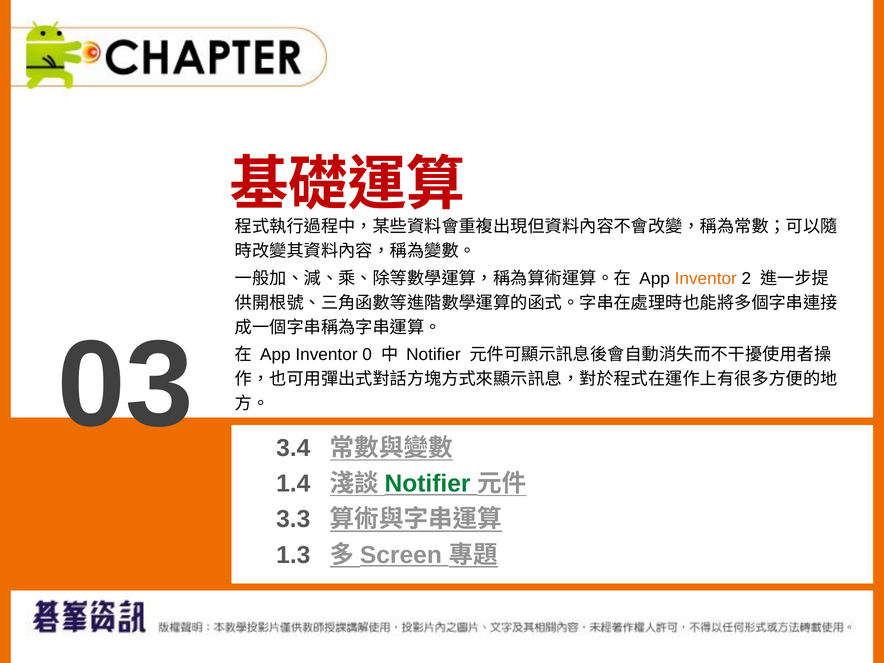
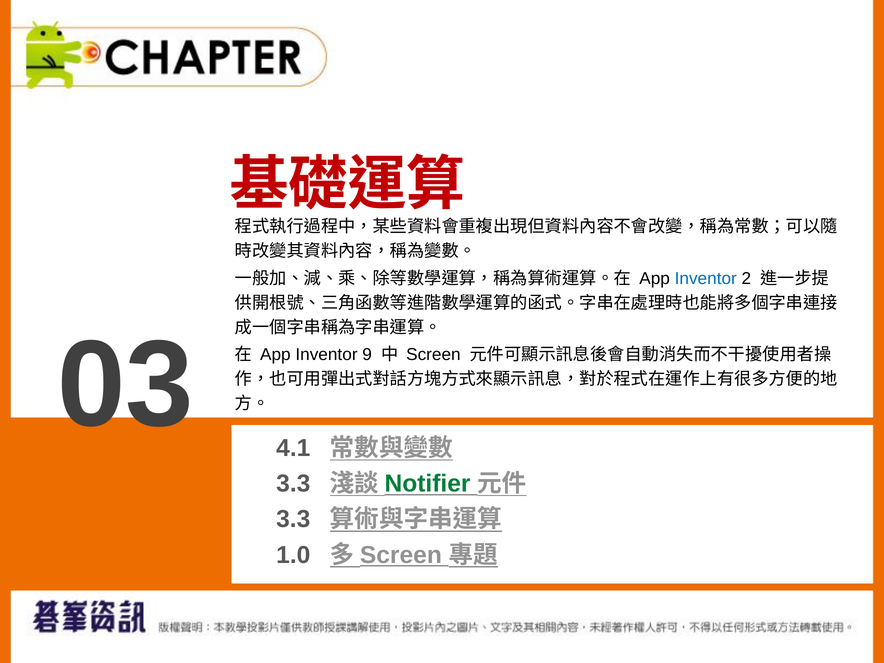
Inventor colour: orange -> blue (706, 278)
3.4: 3.4 -> 4.1 (293, 448)
0: 0 -> 9 (367, 355)
Notifier: Notifier -> Screen (433, 355)
1.4: 1.4 -> 3.3 (293, 484)
1.3: 1.3 -> 1.0 (293, 555)
